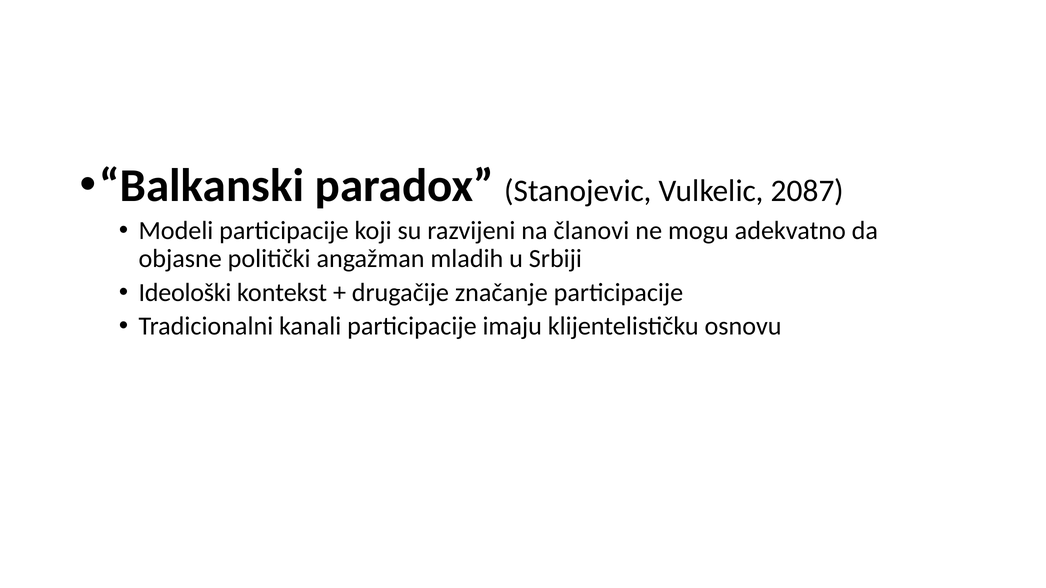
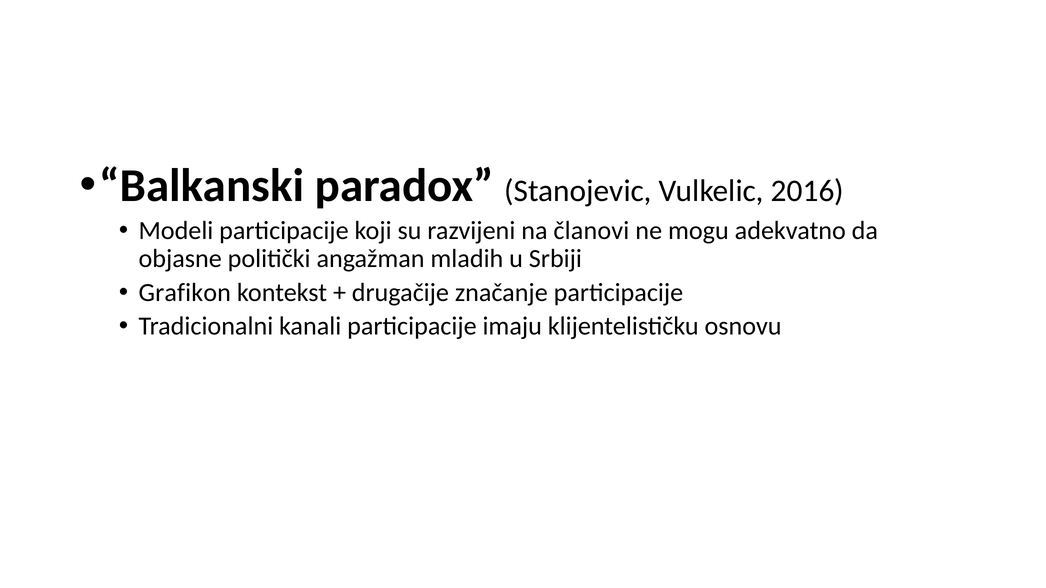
2087: 2087 -> 2016 (807, 191)
Ideološki: Ideološki -> Grafikon (185, 293)
